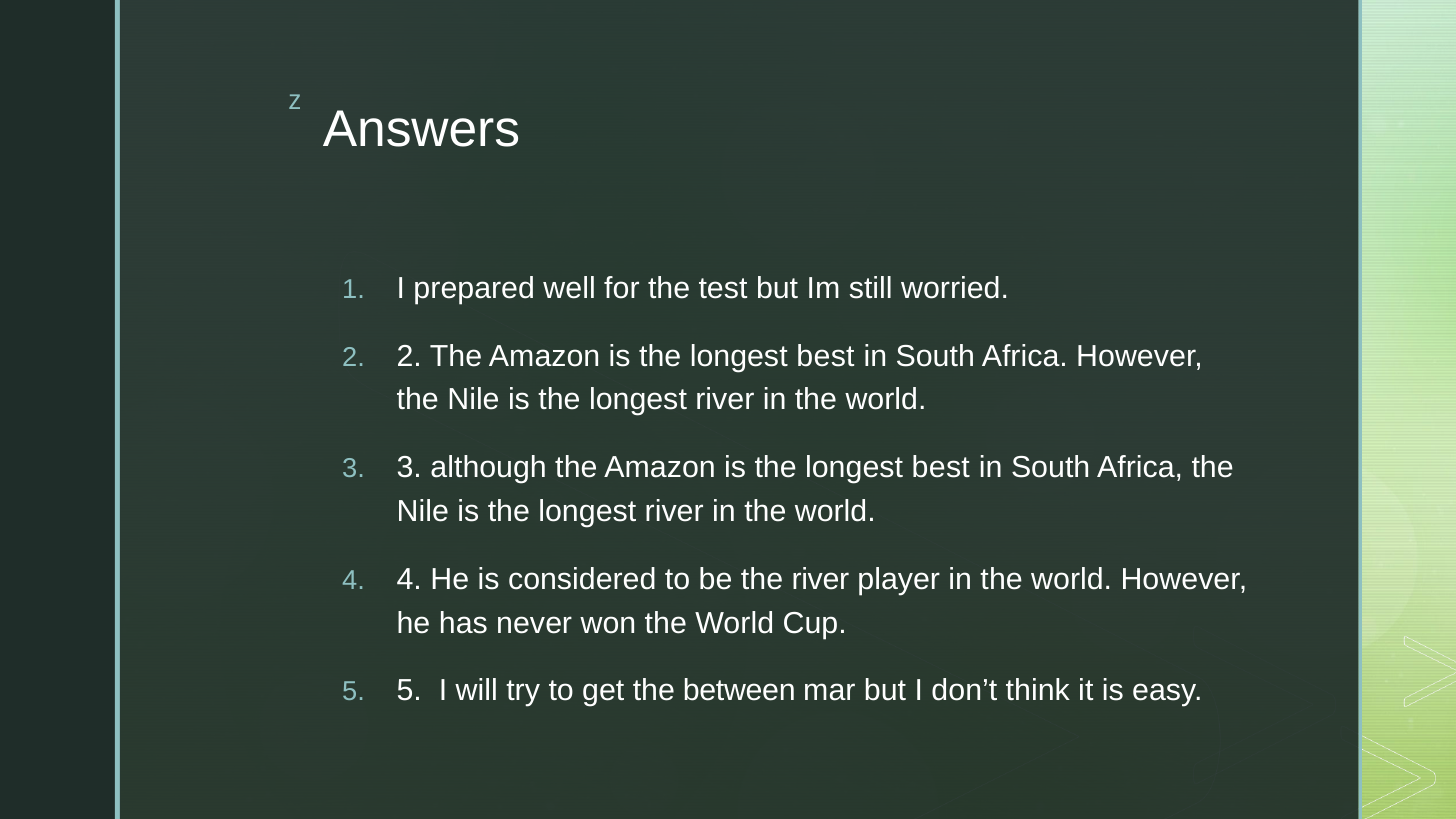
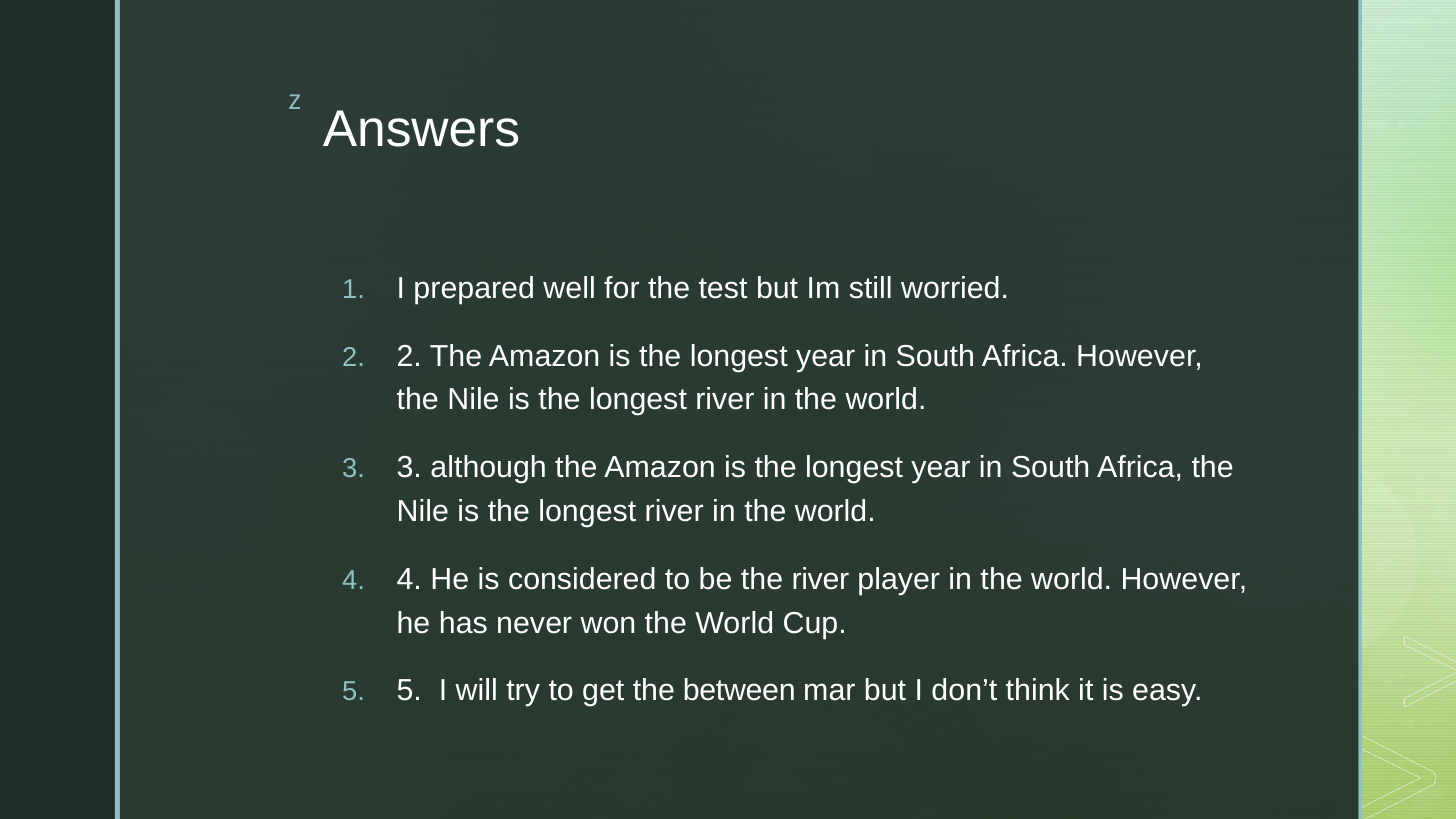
best: best -> year (826, 356)
best: best -> year (941, 468)
